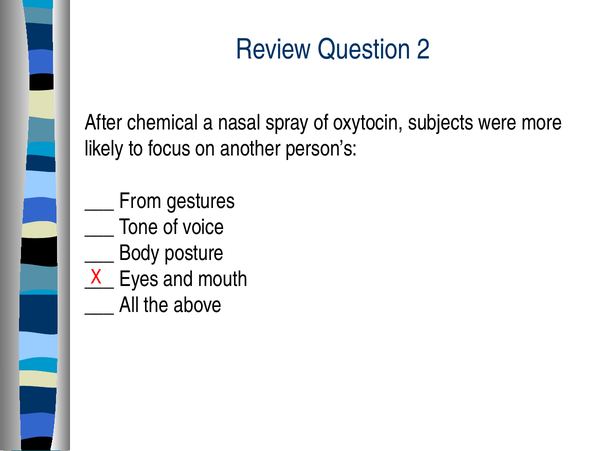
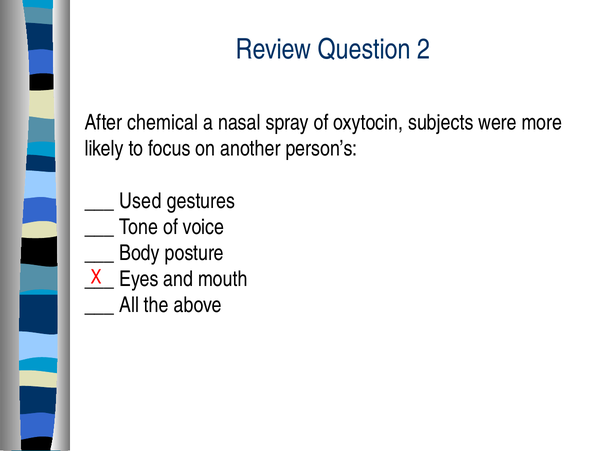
From: From -> Used (140, 201)
